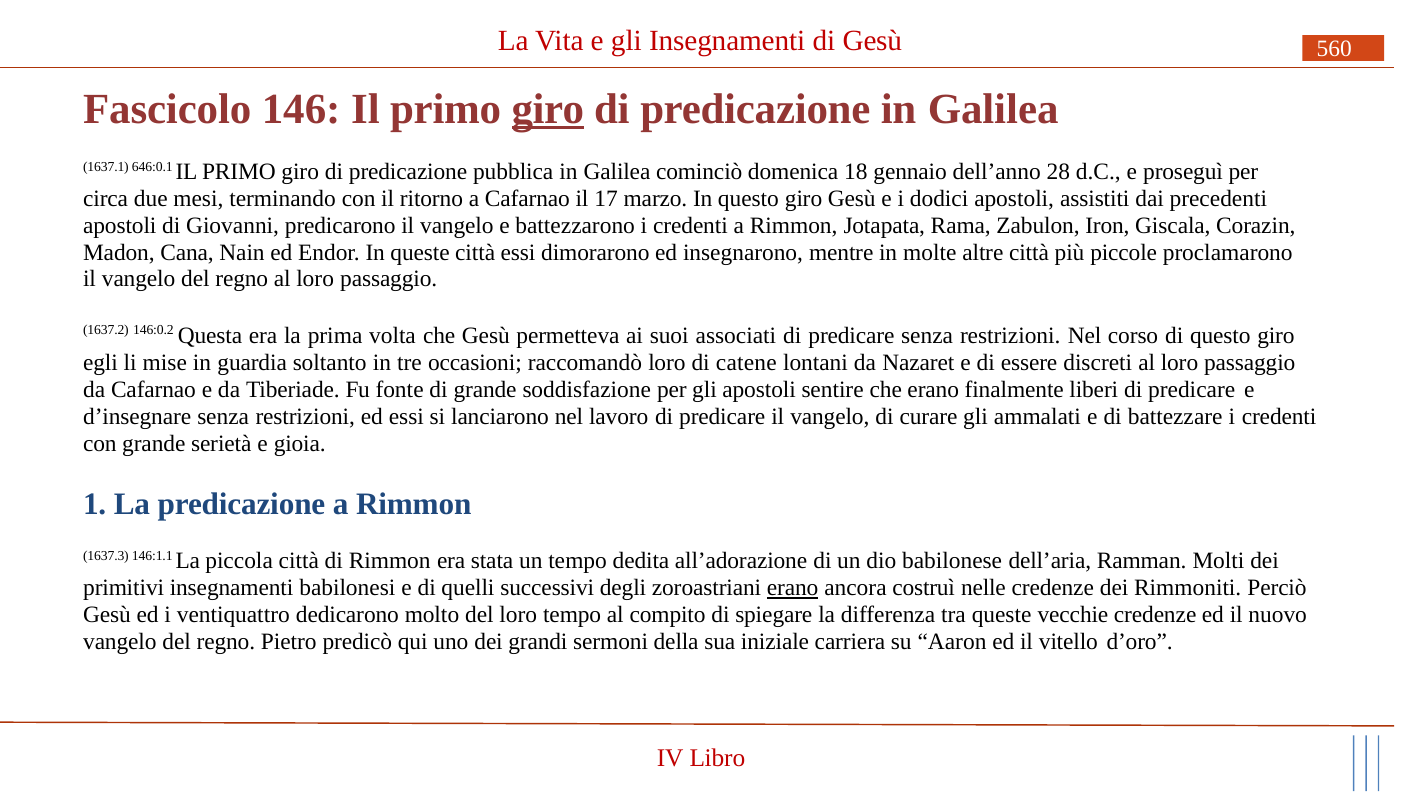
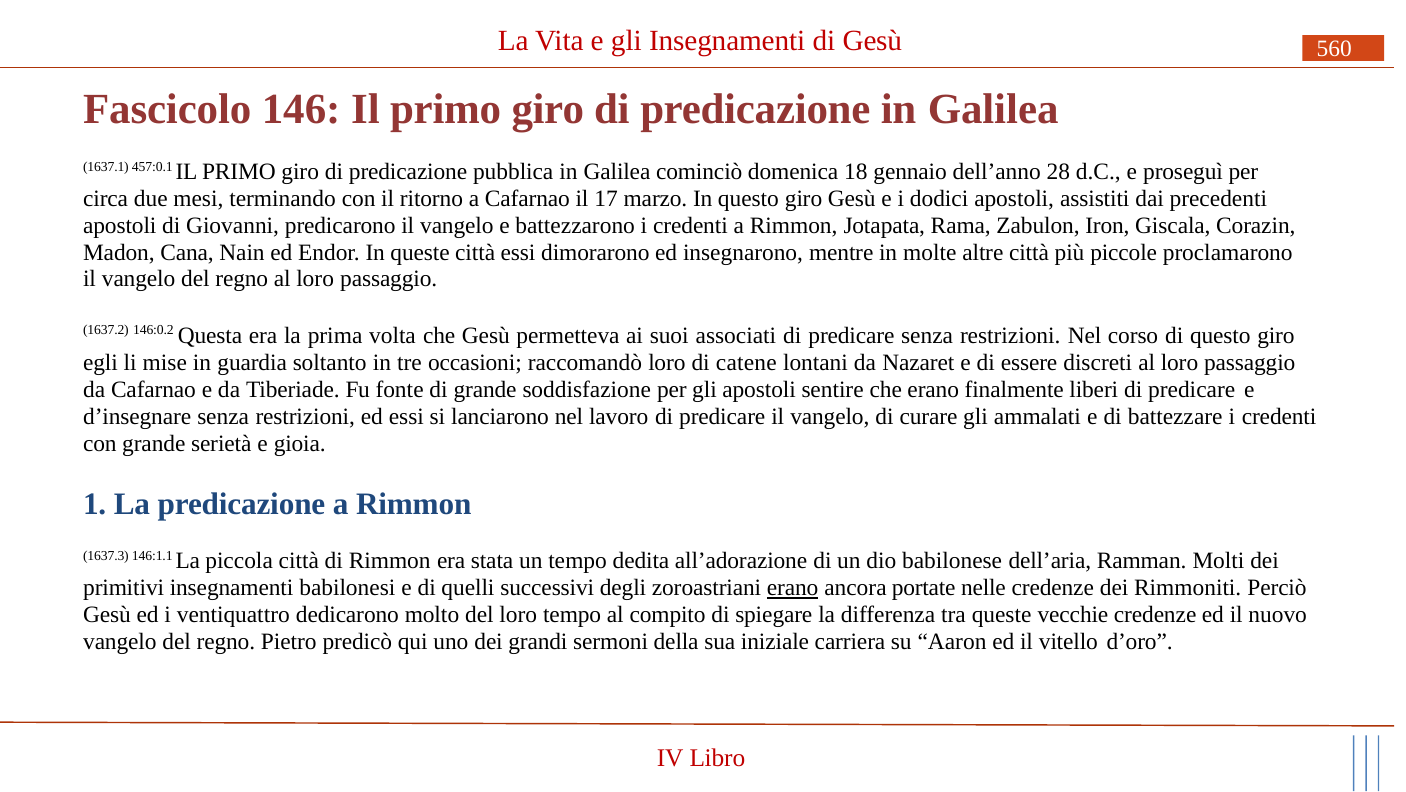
giro underline: present -> none (548, 109)
646:0.1: 646:0.1 -> 457:0.1 (152, 167)
costruì: costruì -> portate (924, 588)
